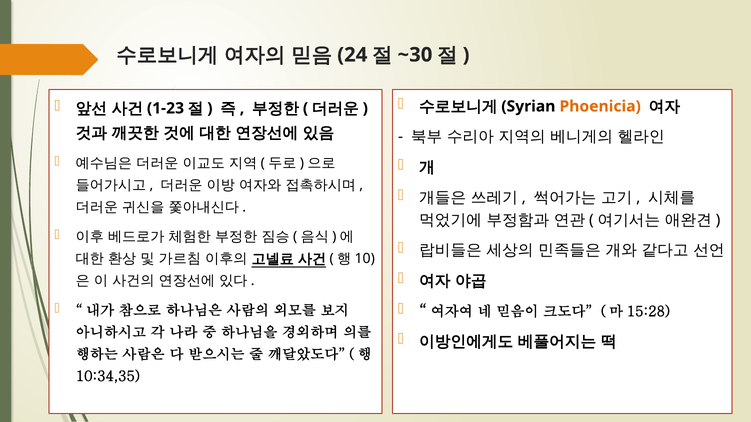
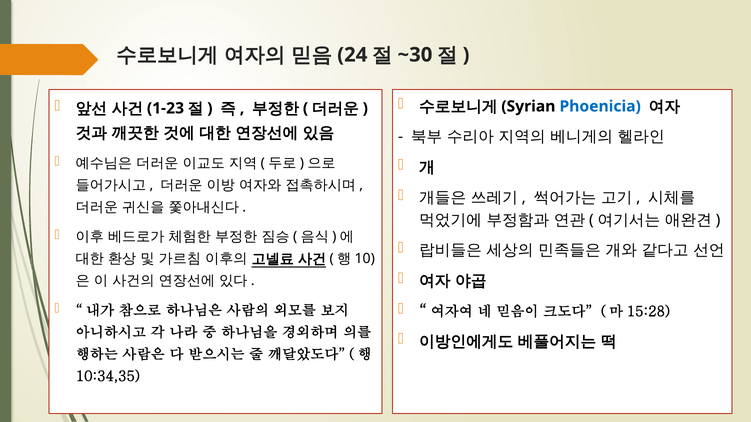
Phoenicia colour: orange -> blue (600, 106)
